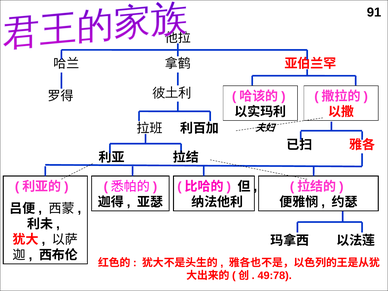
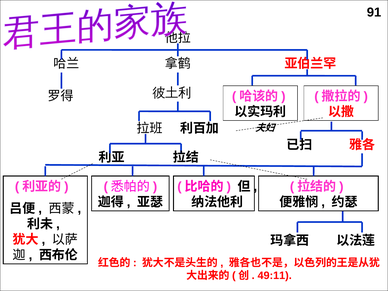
49:78: 49:78 -> 49:11 (275, 276)
